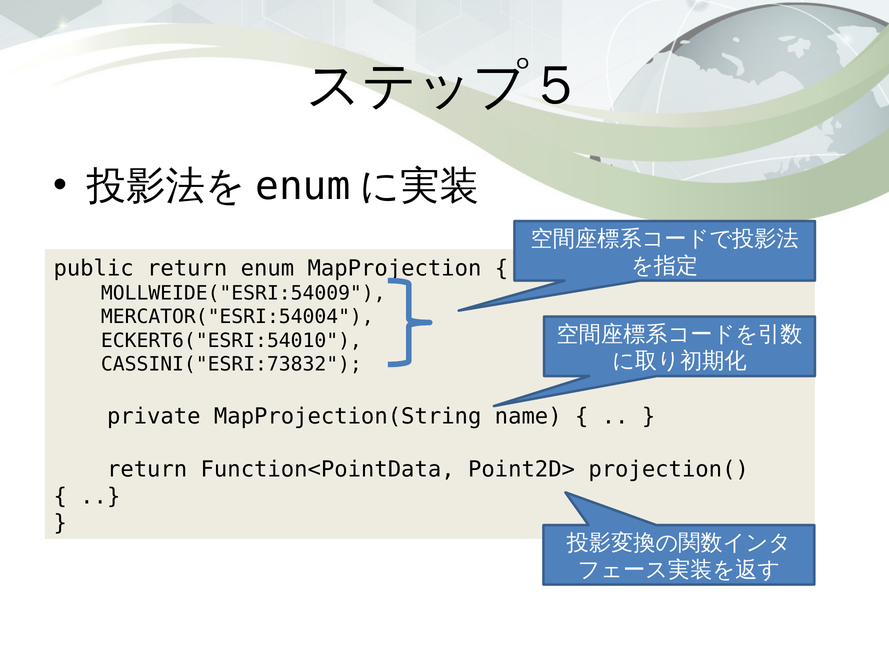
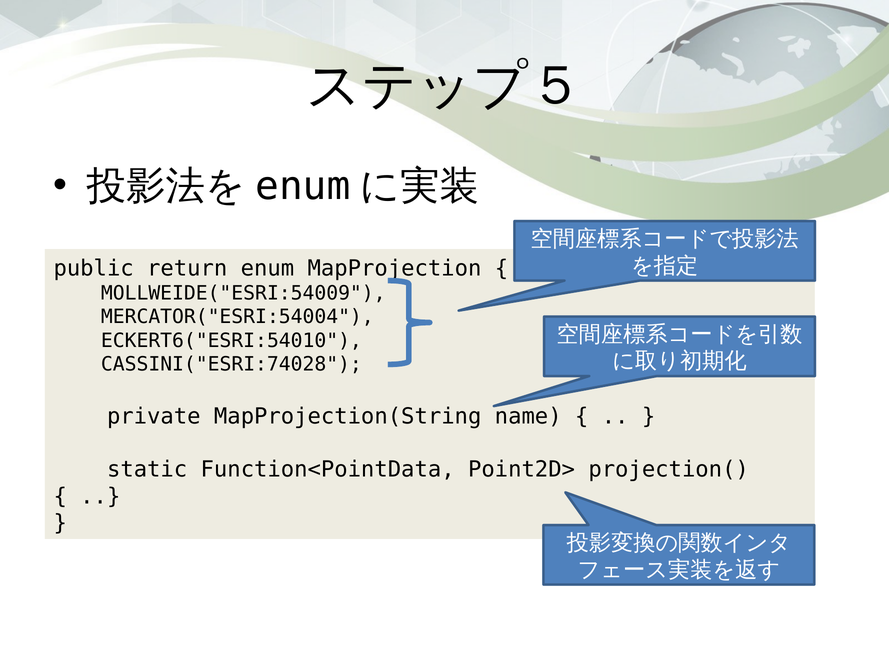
CASSINI("ESRI:73832: CASSINI("ESRI:73832 -> CASSINI("ESRI:74028 (231, 365)
return: return -> static (147, 470)
